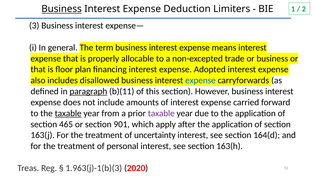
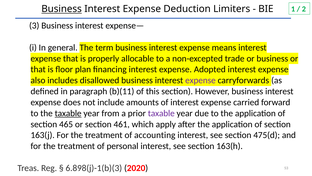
expense colour: blue -> purple (200, 80)
paragraph underline: present -> none (88, 91)
901: 901 -> 461 (122, 124)
uncertainty: uncertainty -> accounting (155, 135)
164(d: 164(d -> 475(d (267, 135)
1.963(j)-1(b)(3: 1.963(j)-1(b)(3 -> 6.898(j)-1(b)(3 (94, 168)
